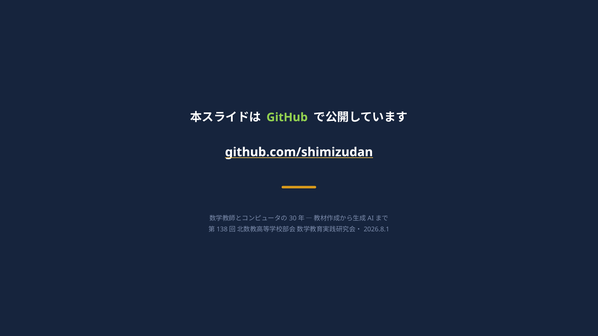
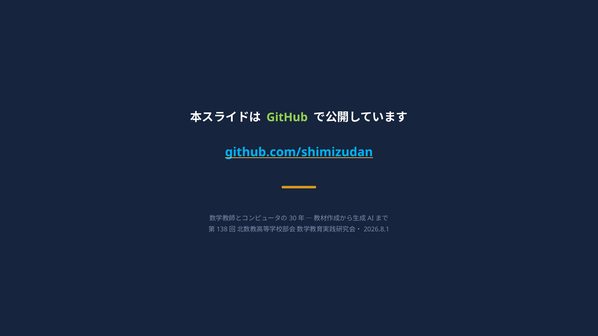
github.com/shimizudan colour: white -> light blue (299, 152)
